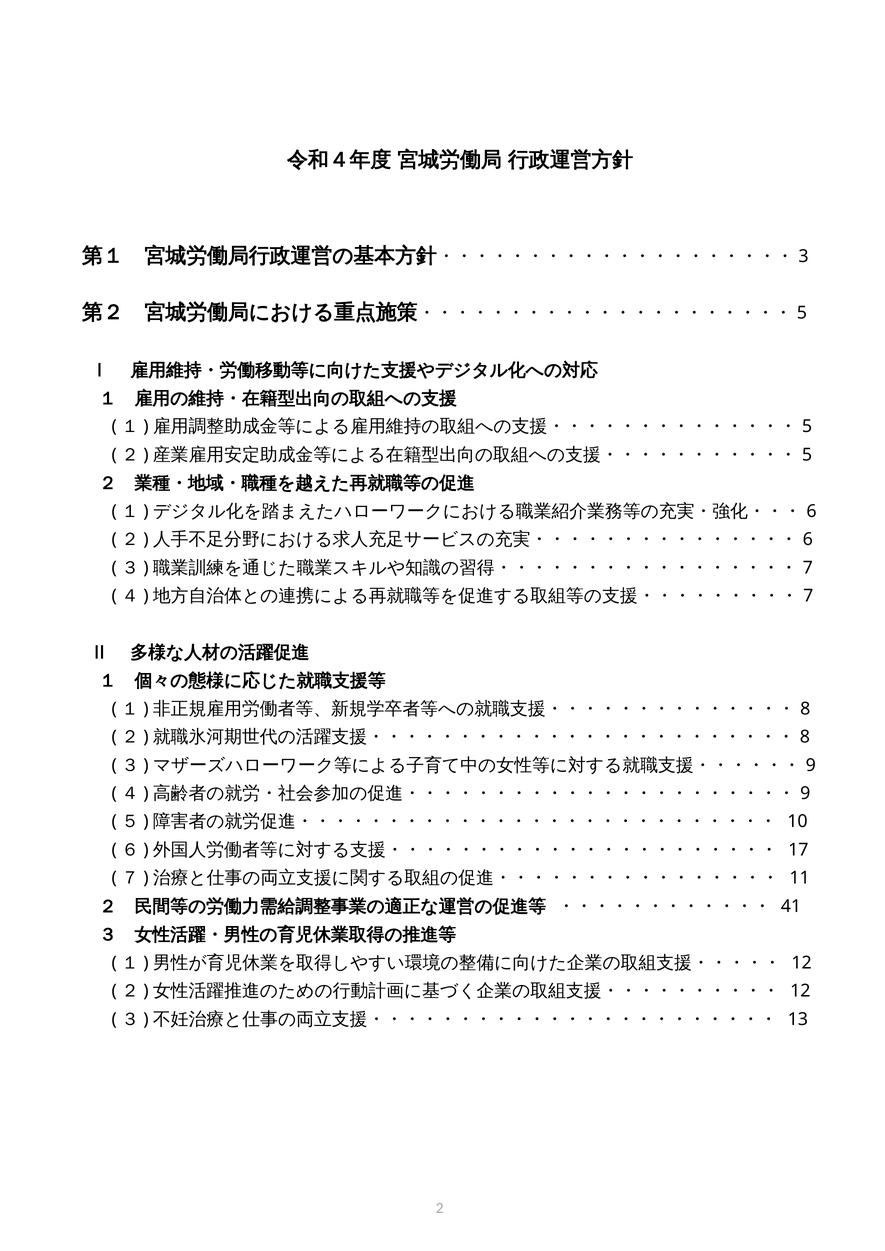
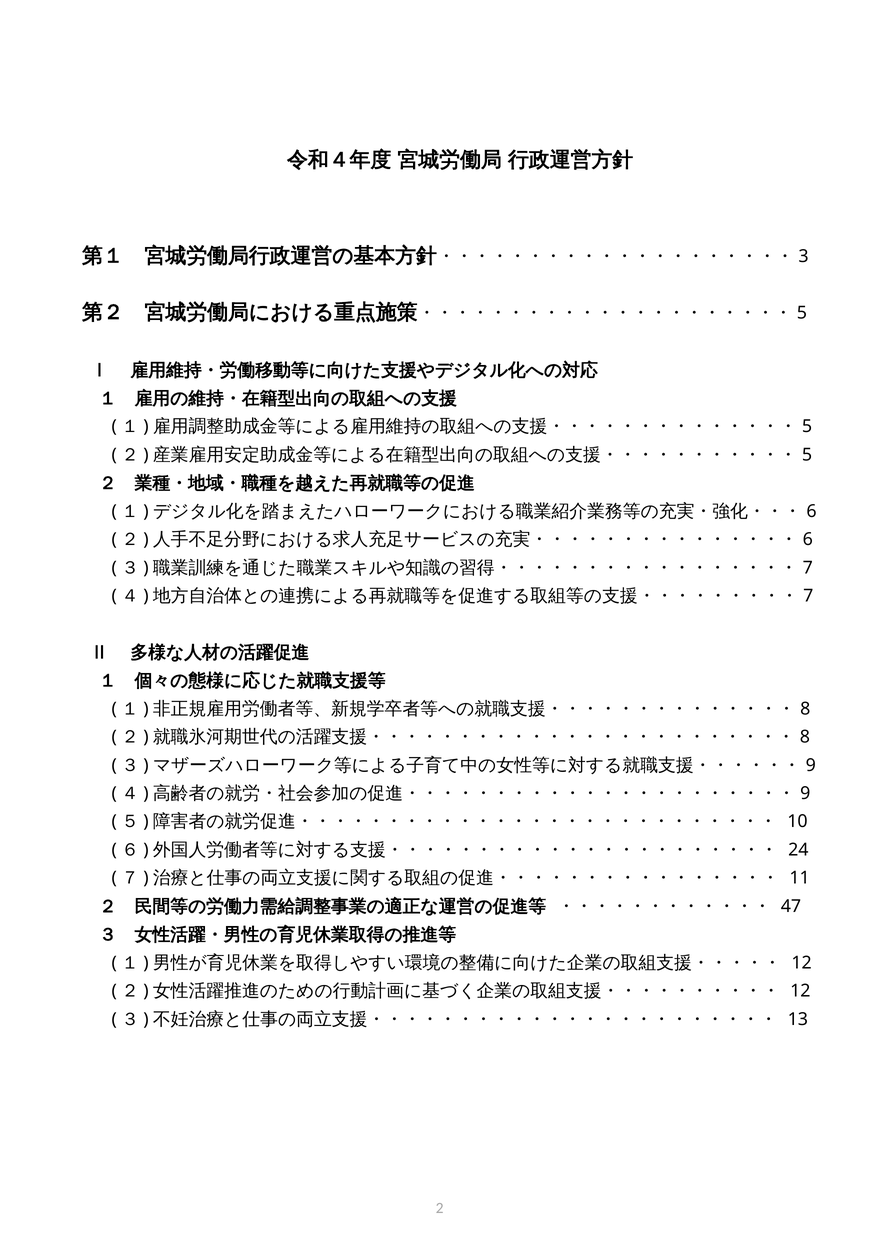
17: 17 -> 24 (798, 850)
41: 41 -> 47 (791, 907)
